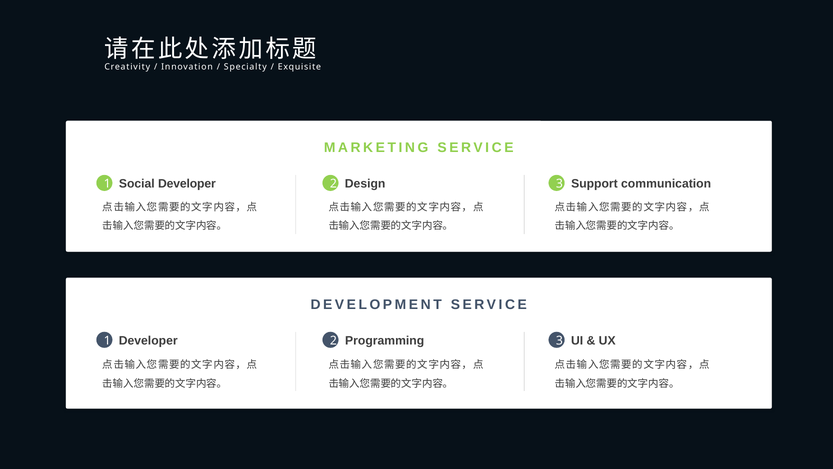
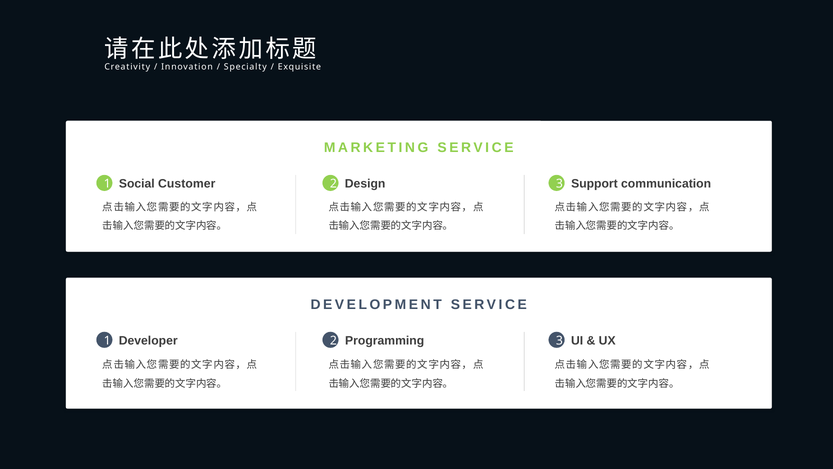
Social Developer: Developer -> Customer (187, 184)
